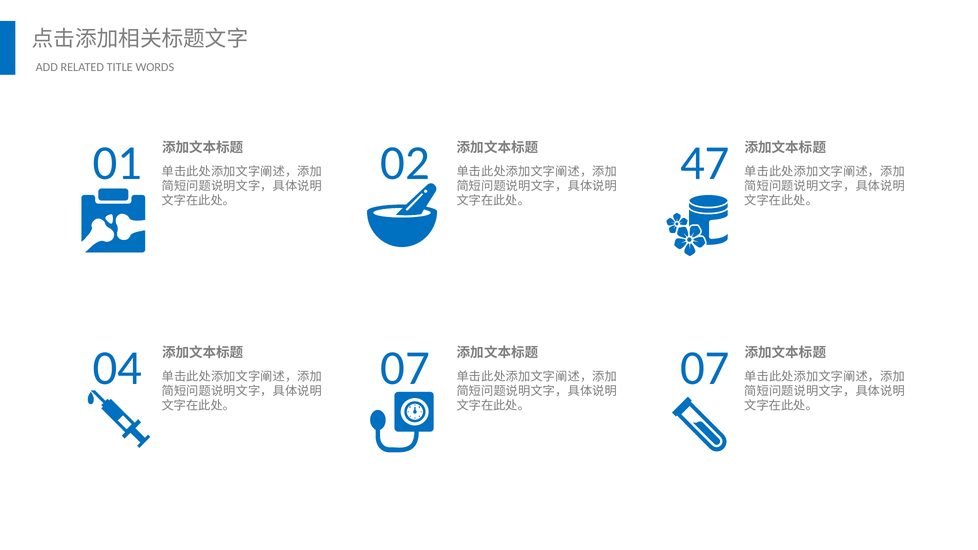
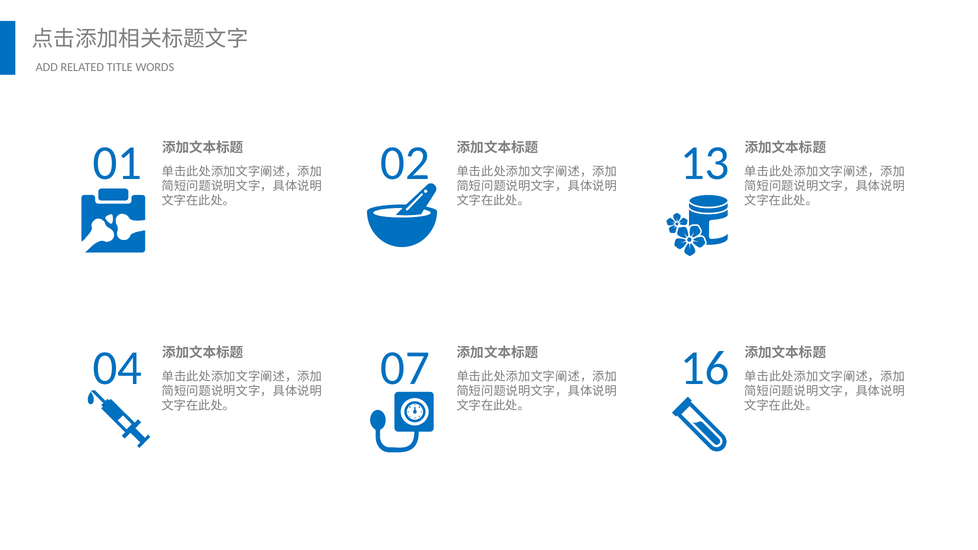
47: 47 -> 13 (705, 163)
07: 07 -> 16 (705, 368)
